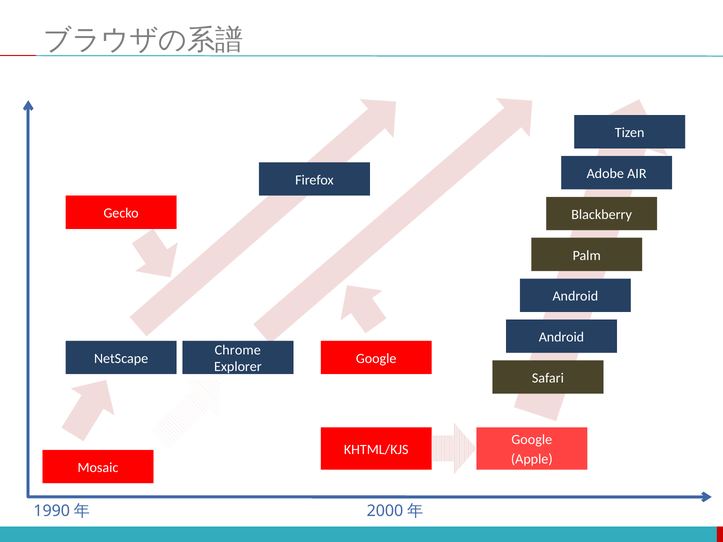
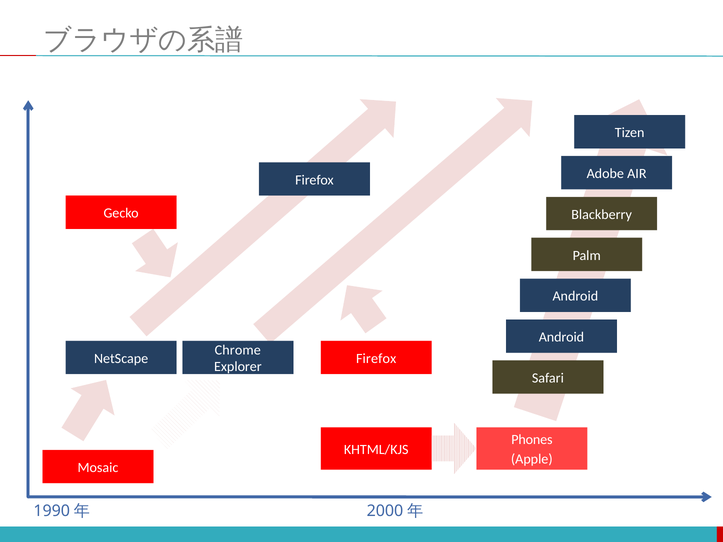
NetScape Google: Google -> Firefox (376, 359)
Google: Google -> Phones (532, 440)
